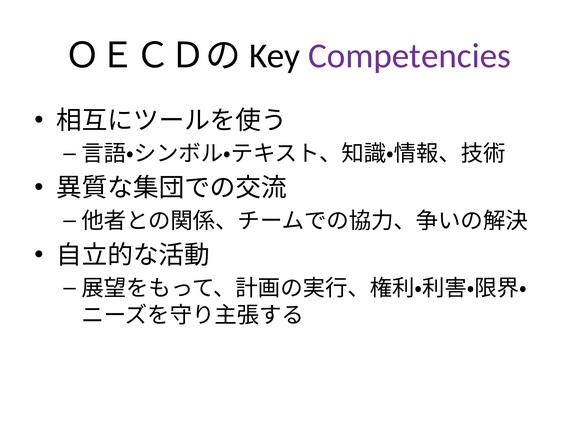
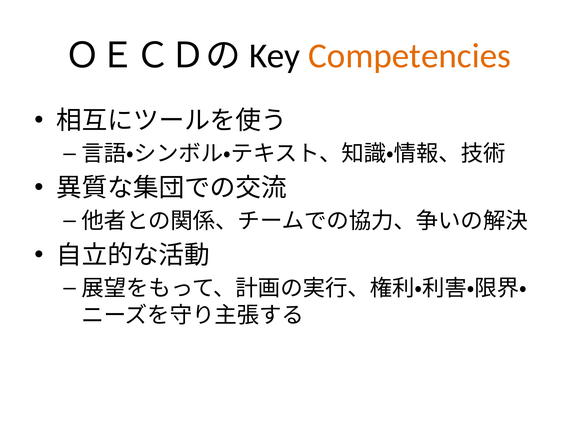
Competencies colour: purple -> orange (410, 56)
